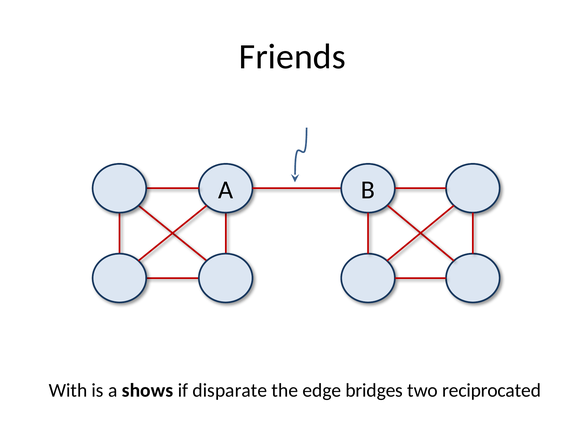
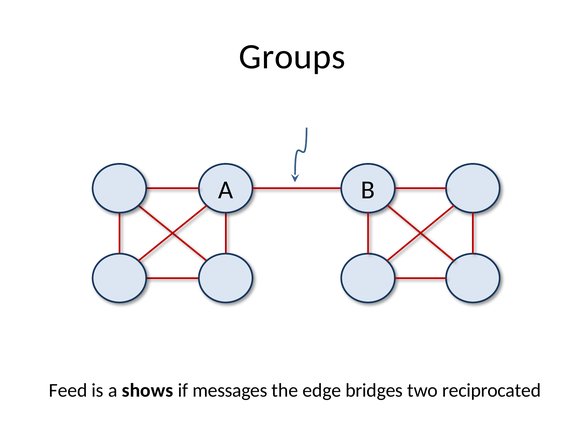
Friends: Friends -> Groups (292, 57)
With: With -> Feed (68, 390)
disparate: disparate -> messages (230, 390)
